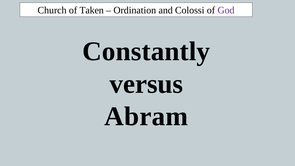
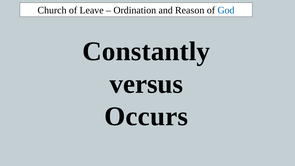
Taken: Taken -> Leave (92, 10)
Colossi: Colossi -> Reason (190, 10)
God colour: purple -> blue (226, 10)
Abram: Abram -> Occurs (146, 116)
